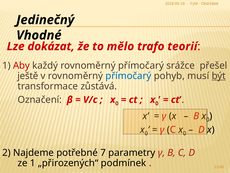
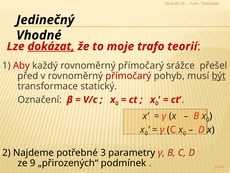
dokázat underline: none -> present (51, 46)
mělo: mělo -> moje (120, 46)
ještě: ještě -> před (28, 76)
přímočarý colour: blue -> red (128, 76)
zůstává: zůstává -> statický (99, 86)
7: 7 -> 3 (103, 152)
ze 1: 1 -> 9 (33, 163)
